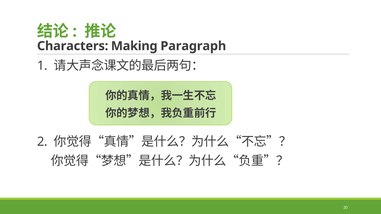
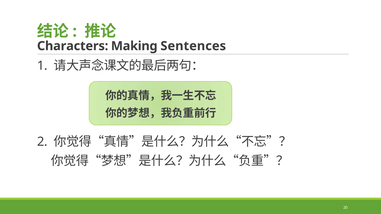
Paragraph: Paragraph -> Sentences (193, 46)
